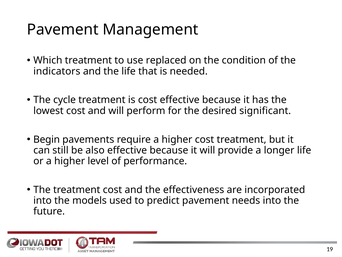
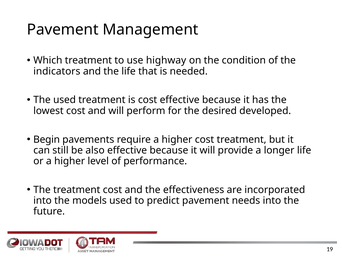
replaced: replaced -> highway (166, 60)
The cycle: cycle -> used (65, 100)
significant: significant -> developed (265, 111)
